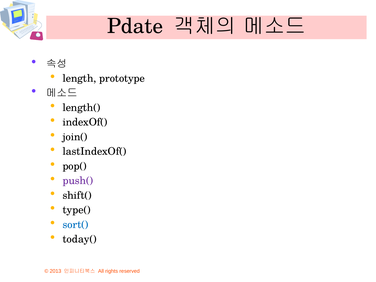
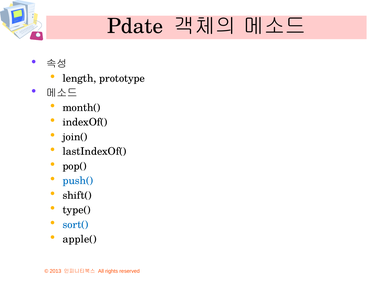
length(: length( -> month( (81, 108)
push( colour: purple -> blue (78, 181)
today(: today( -> apple( (80, 239)
